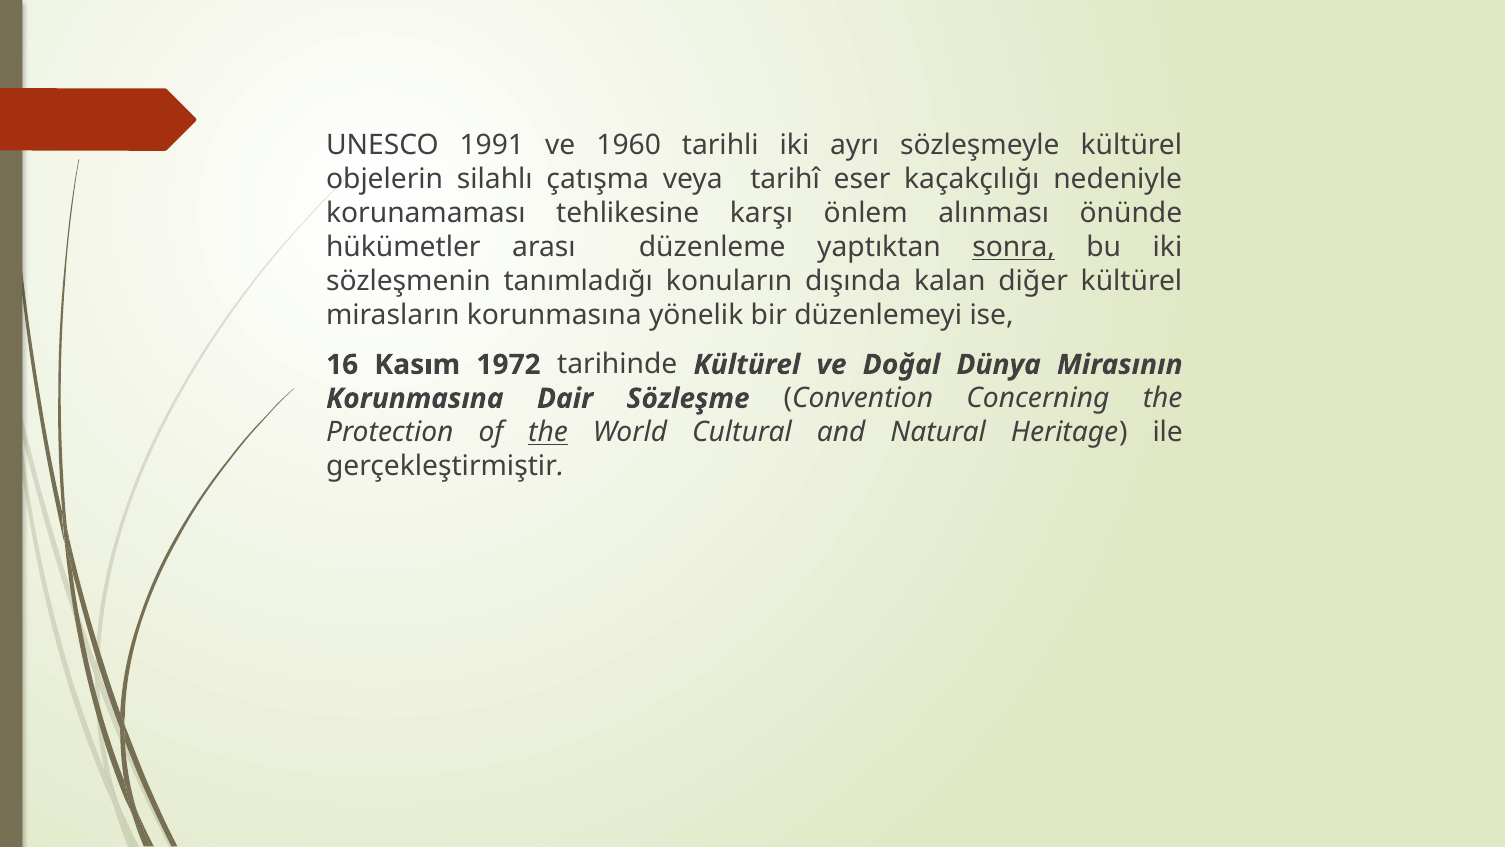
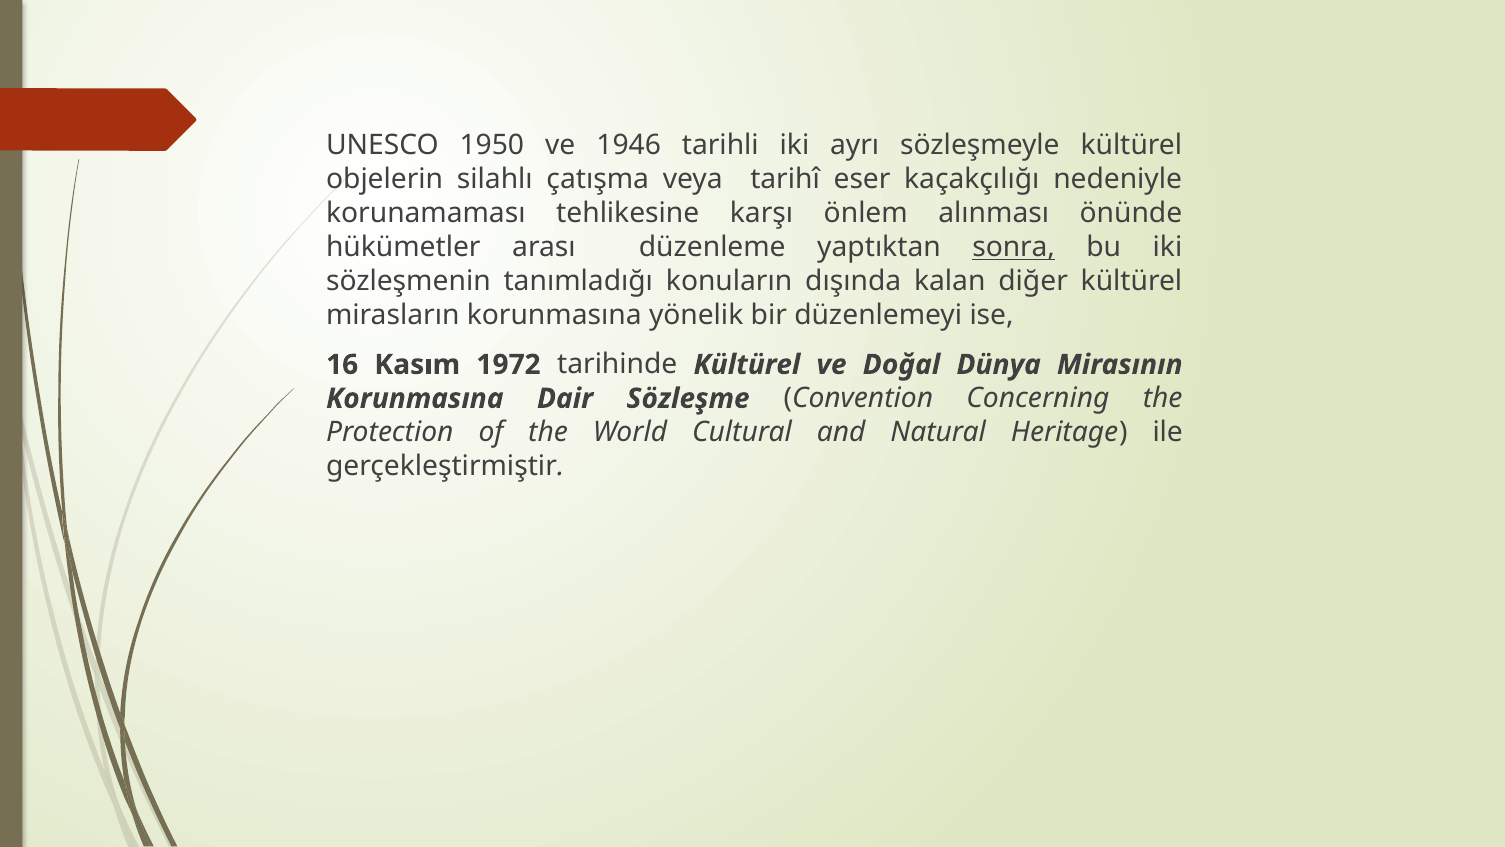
1991: 1991 -> 1950 (492, 146)
1960: 1960 -> 1946 (629, 146)
the underline: present -> none (548, 432)
